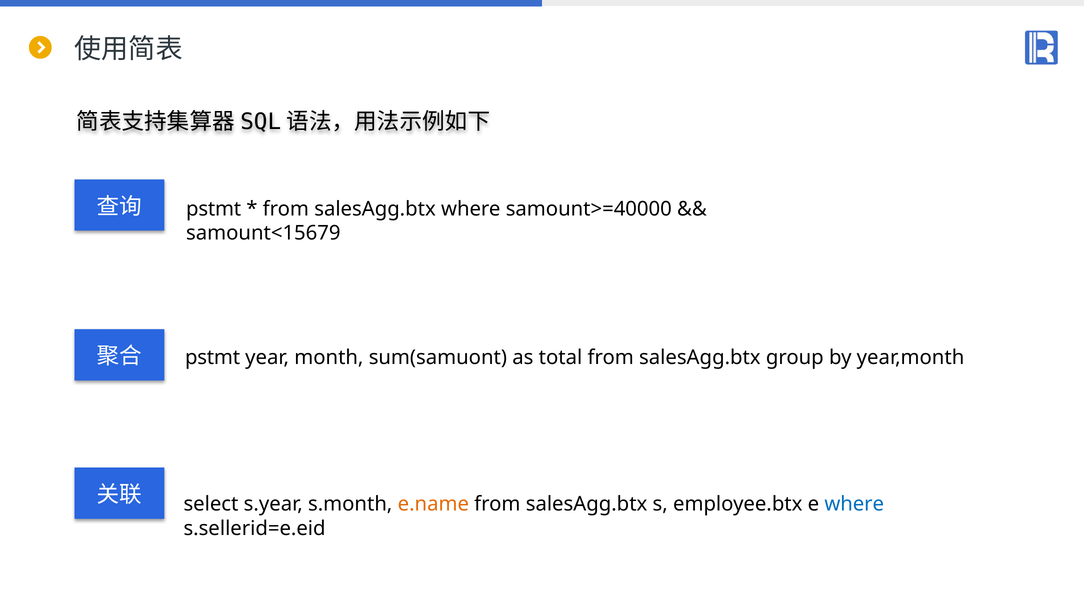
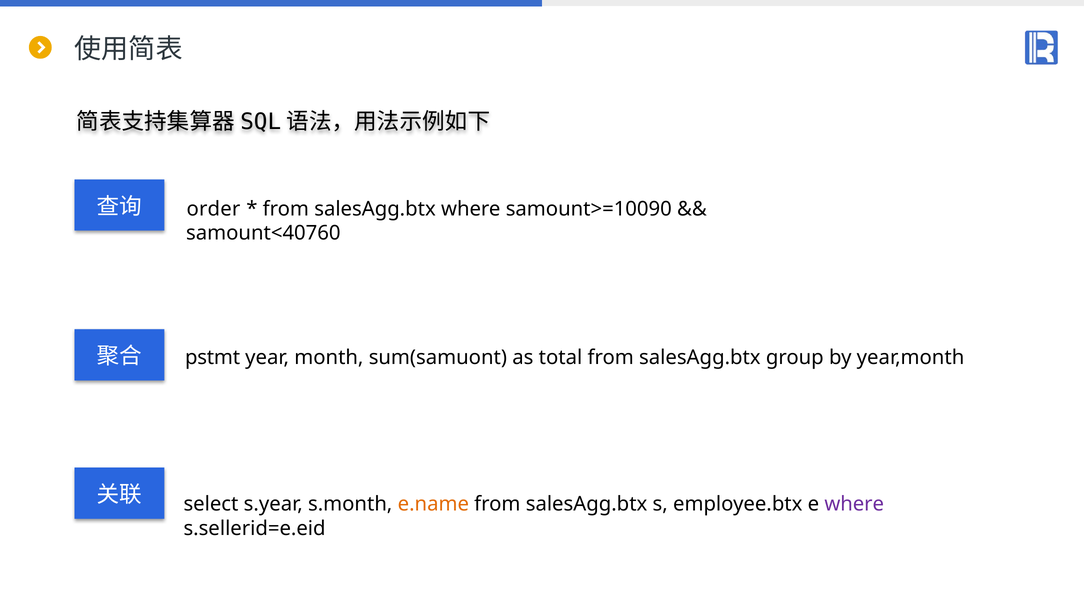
pstmt: pstmt -> order (213, 209)
samount>=40000: samount>=40000 -> samount>=10090 (589, 209)
samount<15679: samount<15679 -> samount<40760 (263, 233)
where colour: blue -> purple (854, 504)
